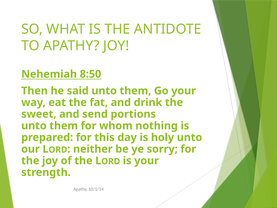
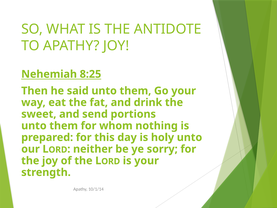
8:50: 8:50 -> 8:25 (90, 74)
